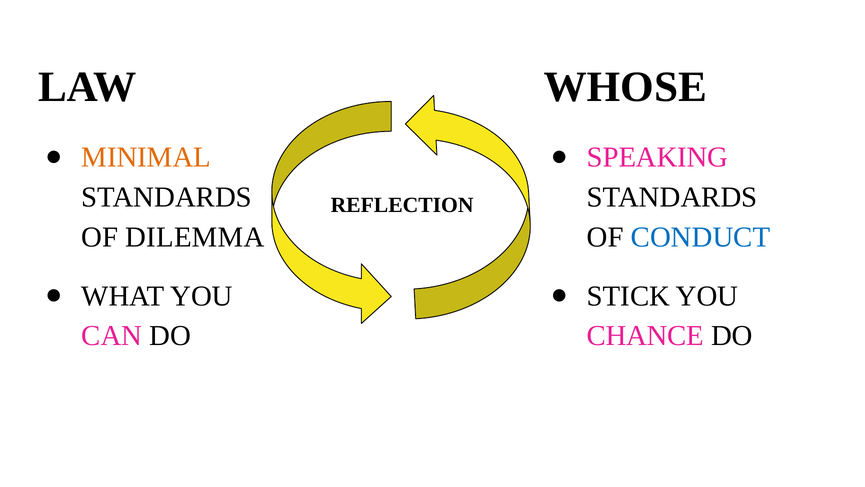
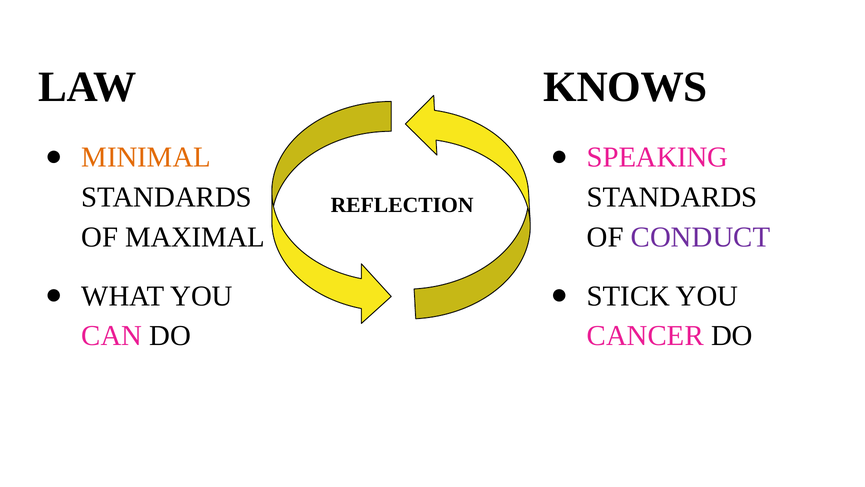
WHOSE: WHOSE -> KNOWS (625, 87)
DILEMMA: DILEMMA -> MAXIMAL (195, 237)
CONDUCT colour: blue -> purple (701, 237)
CHANCE: CHANCE -> CANCER (645, 336)
